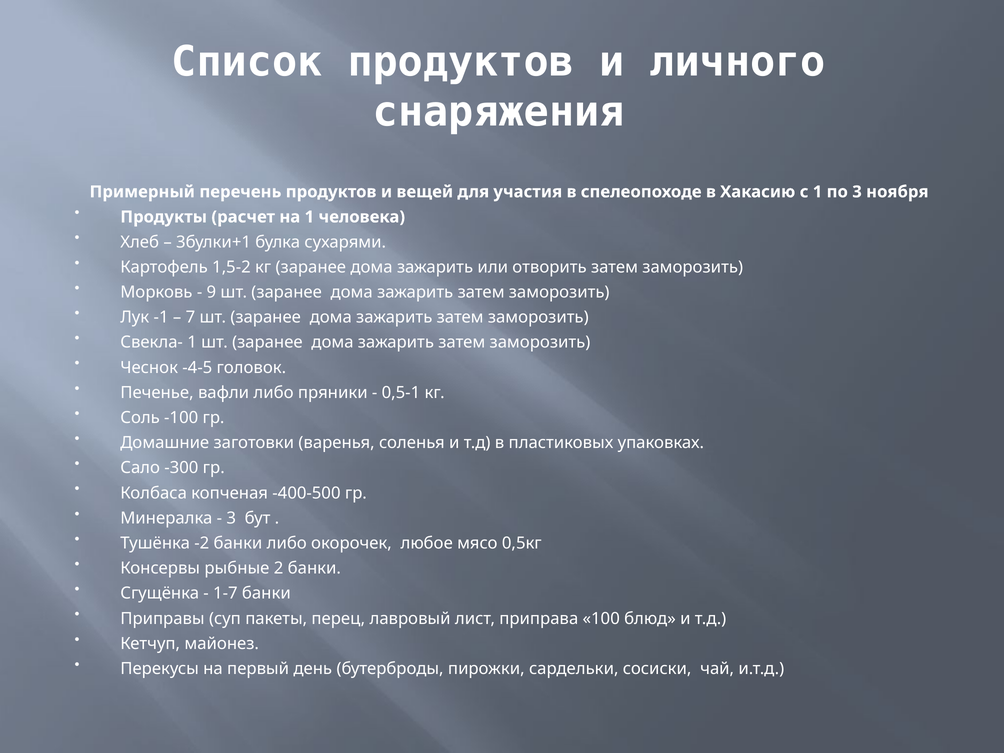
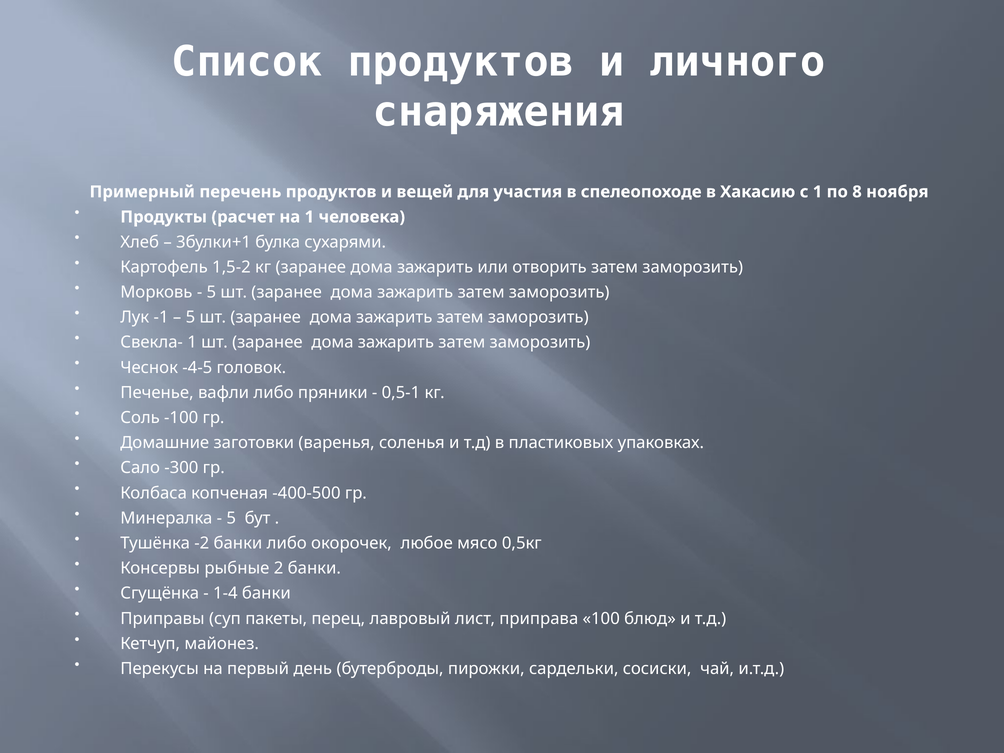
по 3: 3 -> 8 (857, 192)
9: 9 -> 5 (211, 292)
7: 7 -> 5 (190, 317)
3: 3 -> 5 (231, 518)
1-7: 1-7 -> 1-4 (225, 593)
